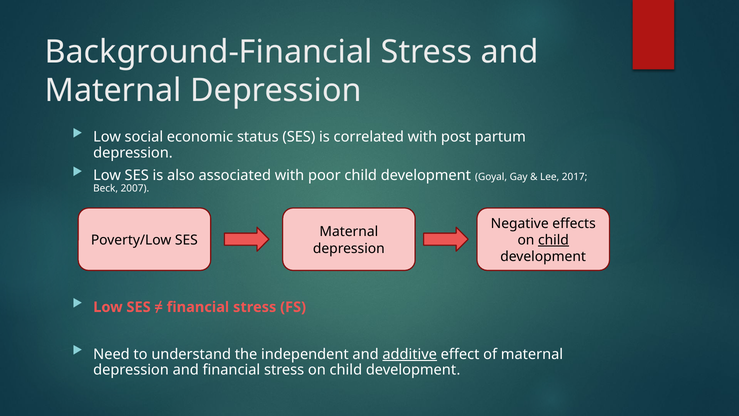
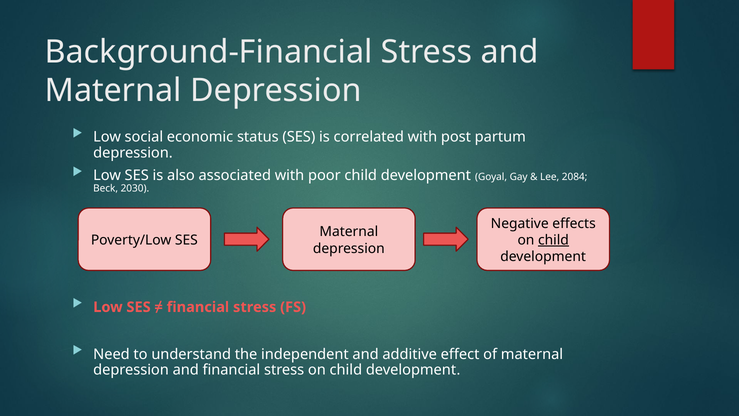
2017: 2017 -> 2084 (575, 177)
2007: 2007 -> 2030 (135, 188)
additive underline: present -> none (410, 354)
